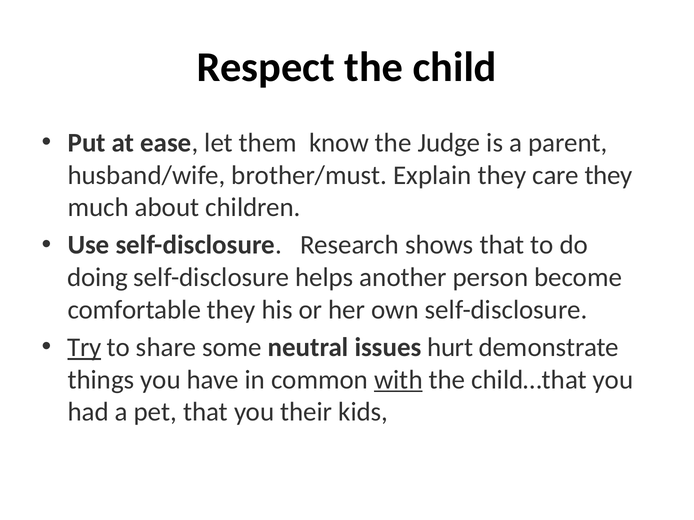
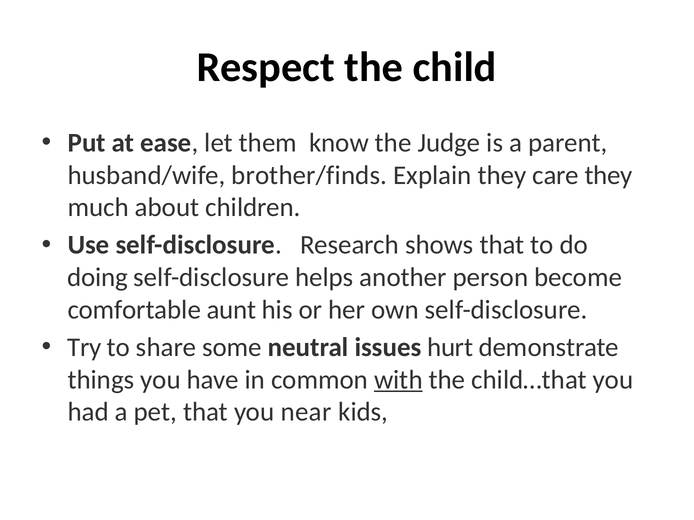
brother/must: brother/must -> brother/finds (309, 175)
comfortable they: they -> aunt (231, 310)
Try underline: present -> none (84, 348)
their: their -> near (306, 412)
